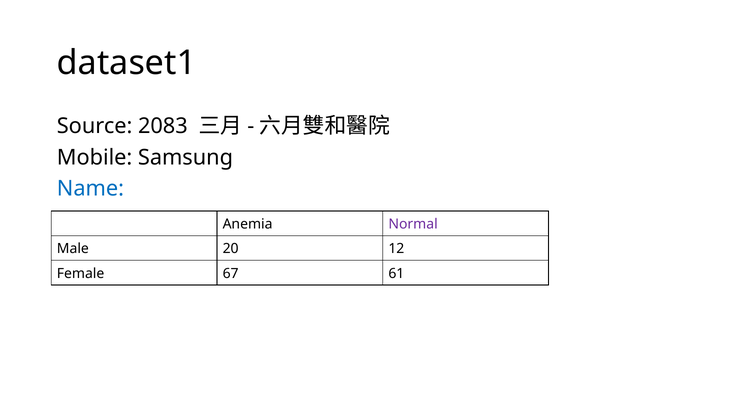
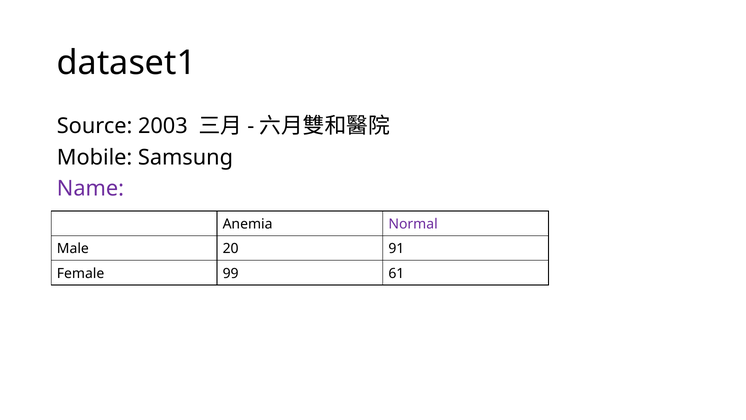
2083: 2083 -> 2003 (163, 126)
Name colour: blue -> purple (90, 189)
12: 12 -> 91 (396, 249)
67: 67 -> 99 (231, 273)
